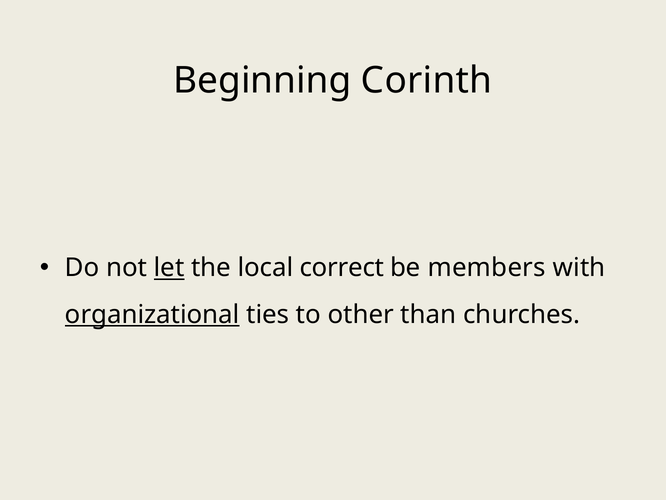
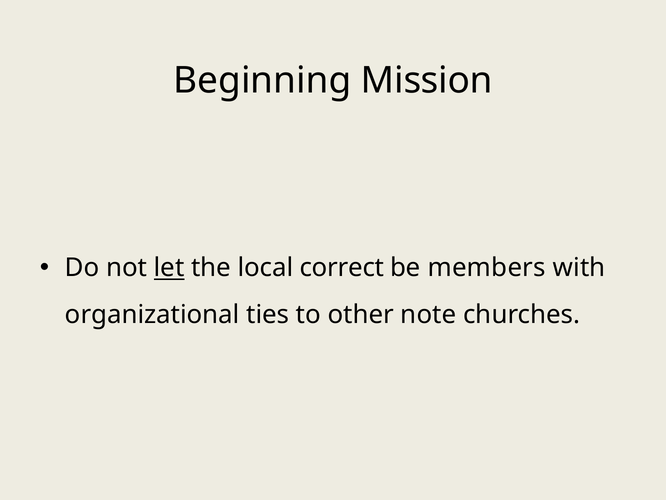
Corinth: Corinth -> Mission (427, 80)
organizational underline: present -> none (152, 314)
than: than -> note (428, 314)
